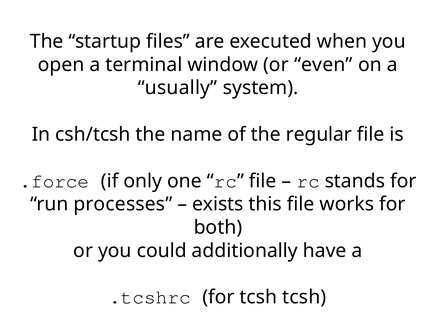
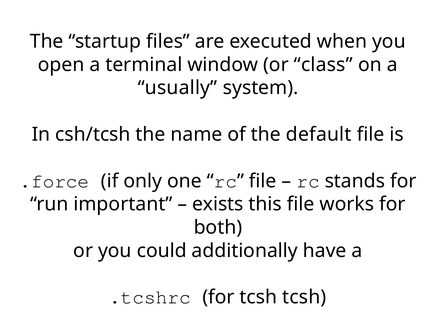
even: even -> class (323, 65)
regular: regular -> default (319, 134)
processes: processes -> important (123, 204)
